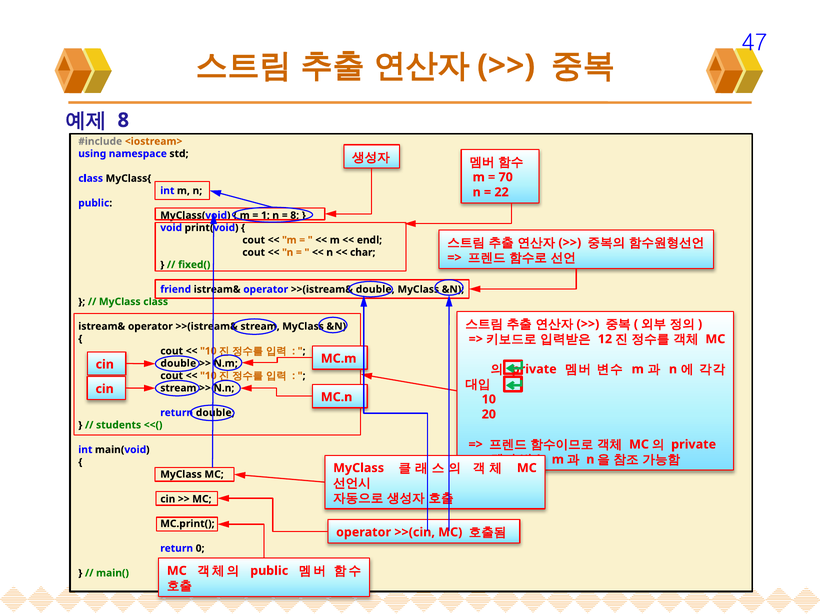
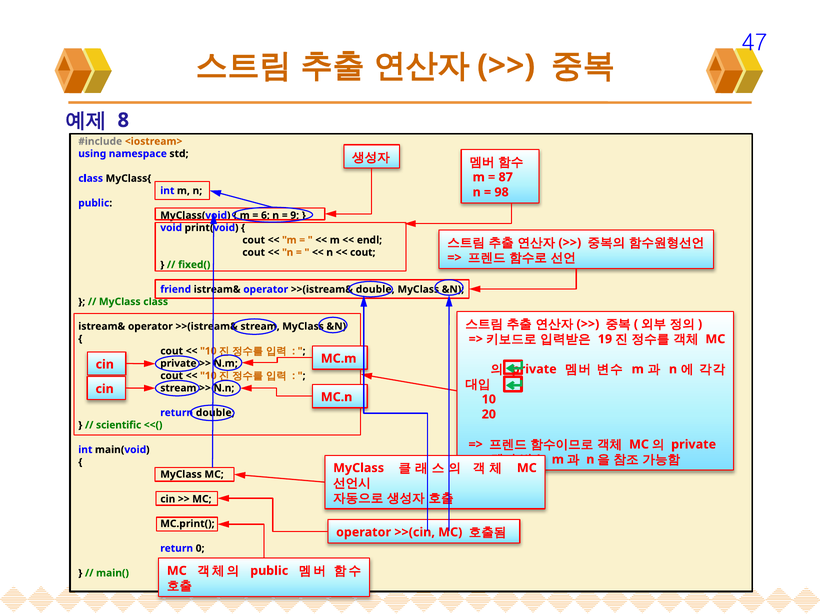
70: 70 -> 87 (506, 177)
22: 22 -> 98 (502, 192)
1: 1 -> 6 (265, 215)
8: 8 -> 9 (295, 215)
char: char -> cout (363, 252)
12: 12 -> 19 (605, 339)
double: double -> private (178, 363)
students: students -> scientific (119, 425)
